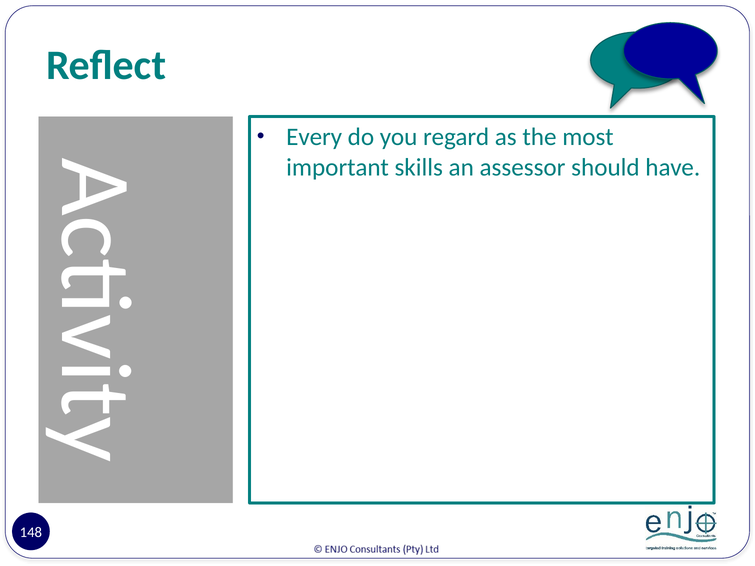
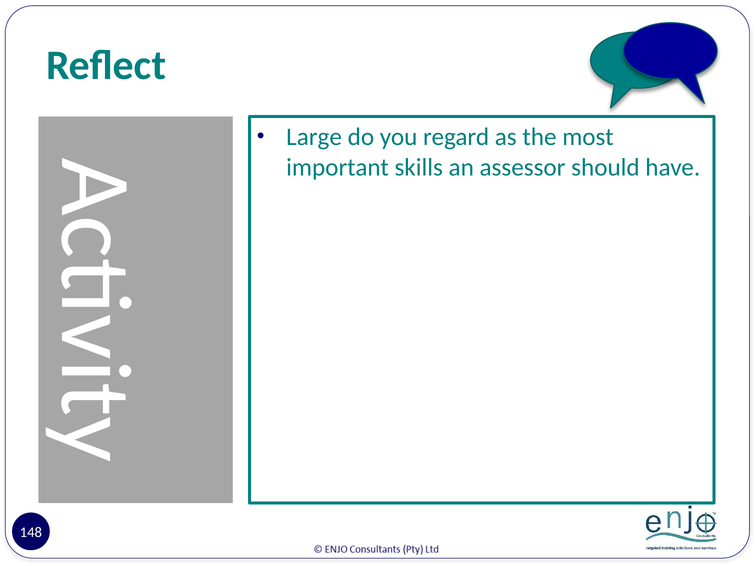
Every: Every -> Large (314, 137)
